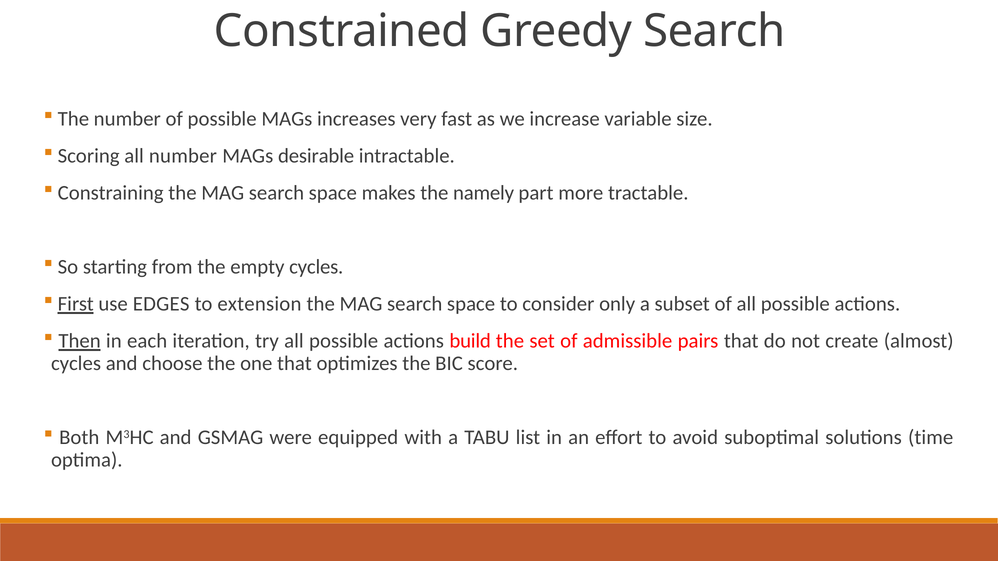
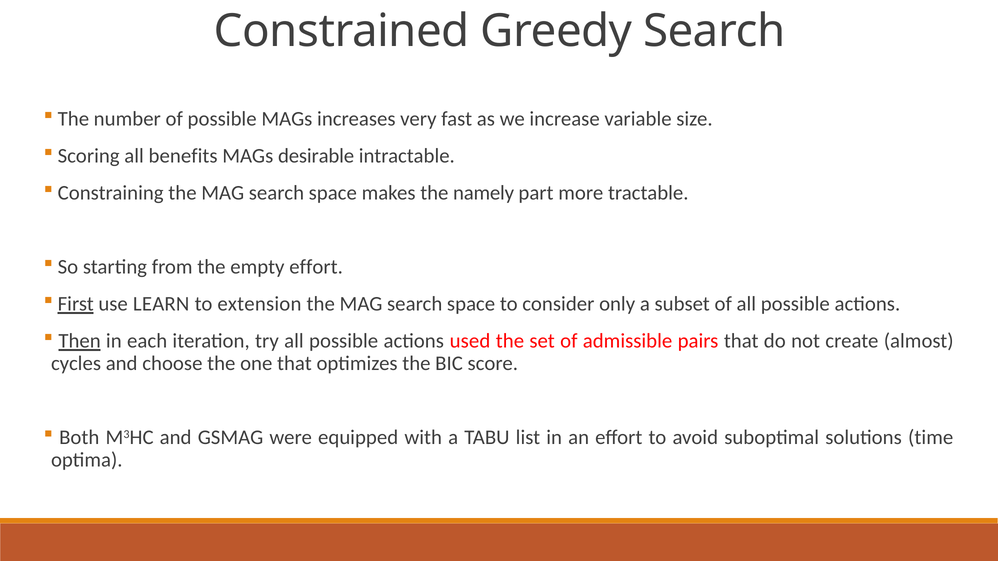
all number: number -> benefits (183, 156)
empty cycles: cycles -> effort (316, 267)
EDGES: EDGES -> LEARN (161, 304)
build: build -> used (470, 341)
